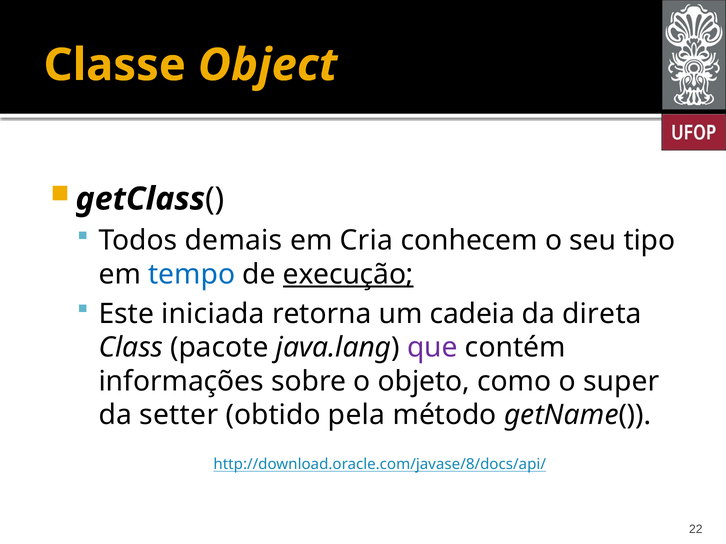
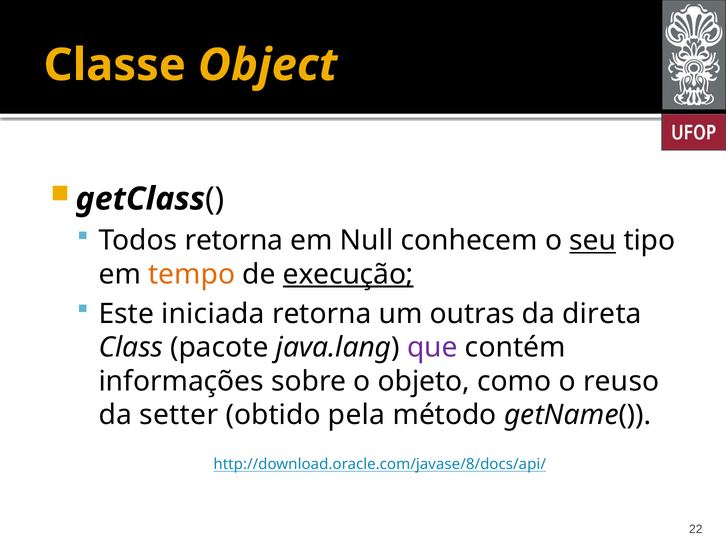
Todos demais: demais -> retorna (234, 241)
Cria: Cria -> Null (366, 241)
seu underline: none -> present (593, 241)
tempo colour: blue -> orange (192, 275)
cadeia: cadeia -> outras (472, 314)
super: super -> reuso (621, 382)
